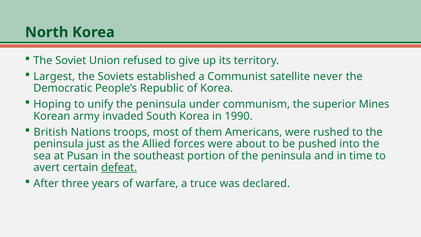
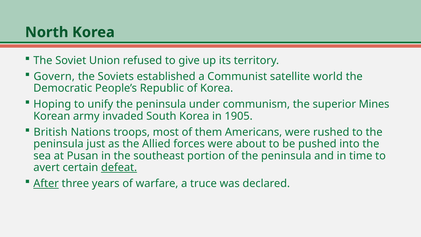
Largest: Largest -> Govern (54, 76)
never: never -> world (328, 76)
1990: 1990 -> 1905 (239, 116)
After underline: none -> present (46, 183)
